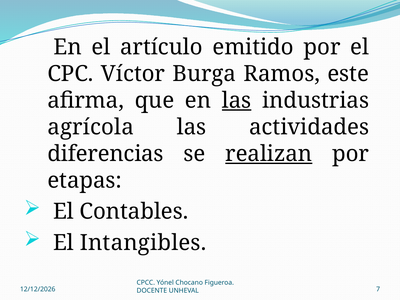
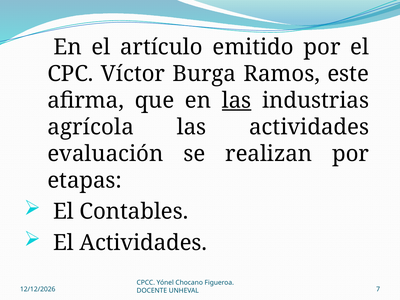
diferencias: diferencias -> evaluación (105, 154)
realizan underline: present -> none (269, 154)
El Intangibles: Intangibles -> Actividades (143, 243)
